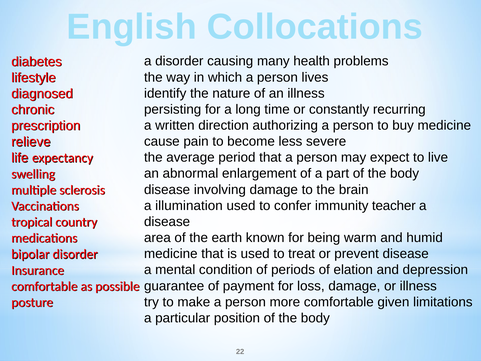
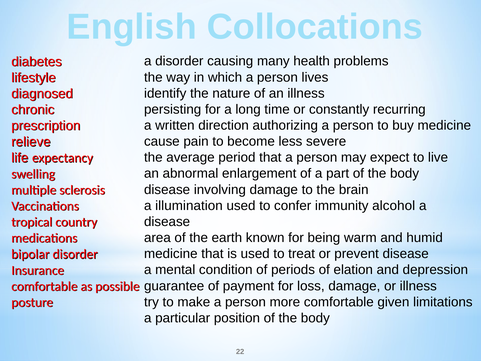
teacher: teacher -> alcohol (394, 206)
